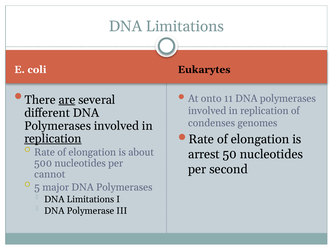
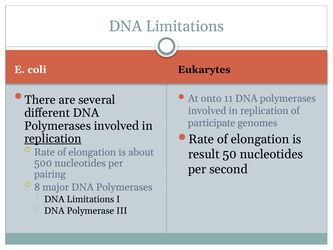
are underline: present -> none (67, 100)
condenses: condenses -> participate (212, 123)
arrest: arrest -> result (204, 154)
cannot: cannot -> pairing (50, 174)
5: 5 -> 8 (37, 187)
